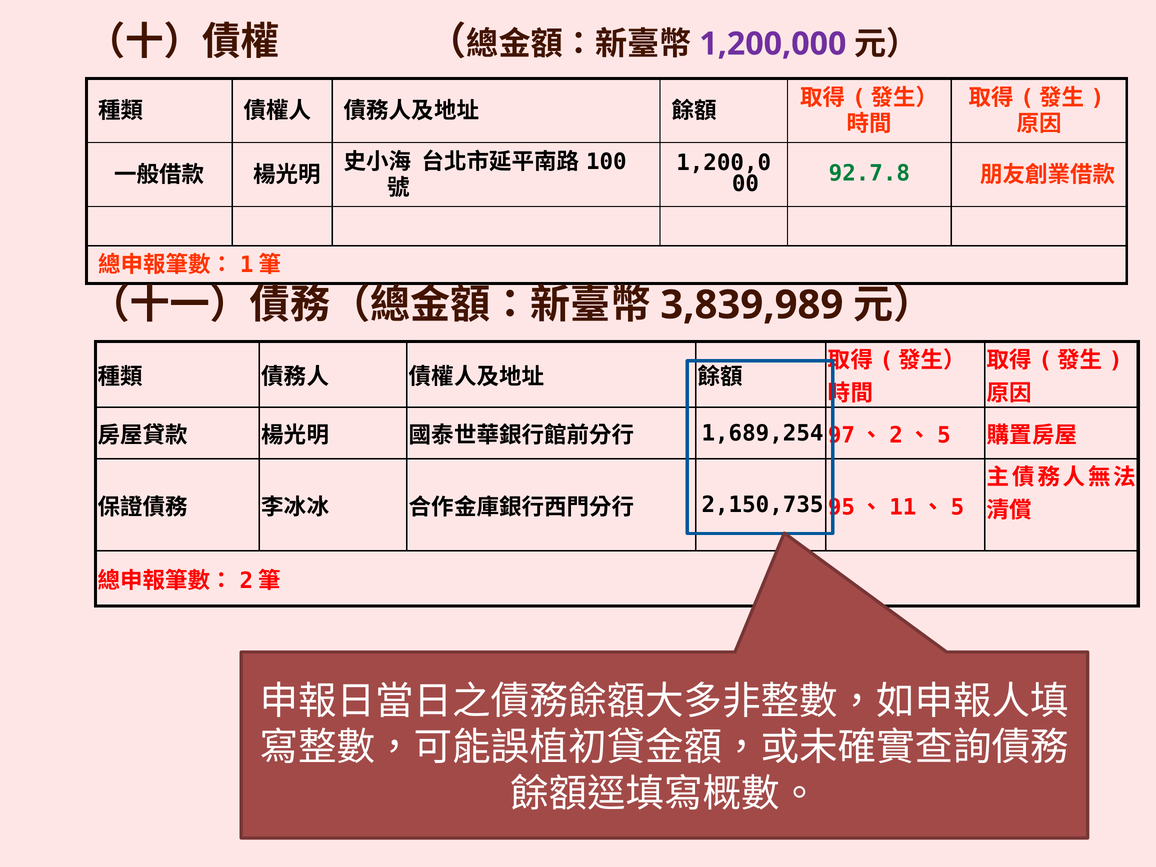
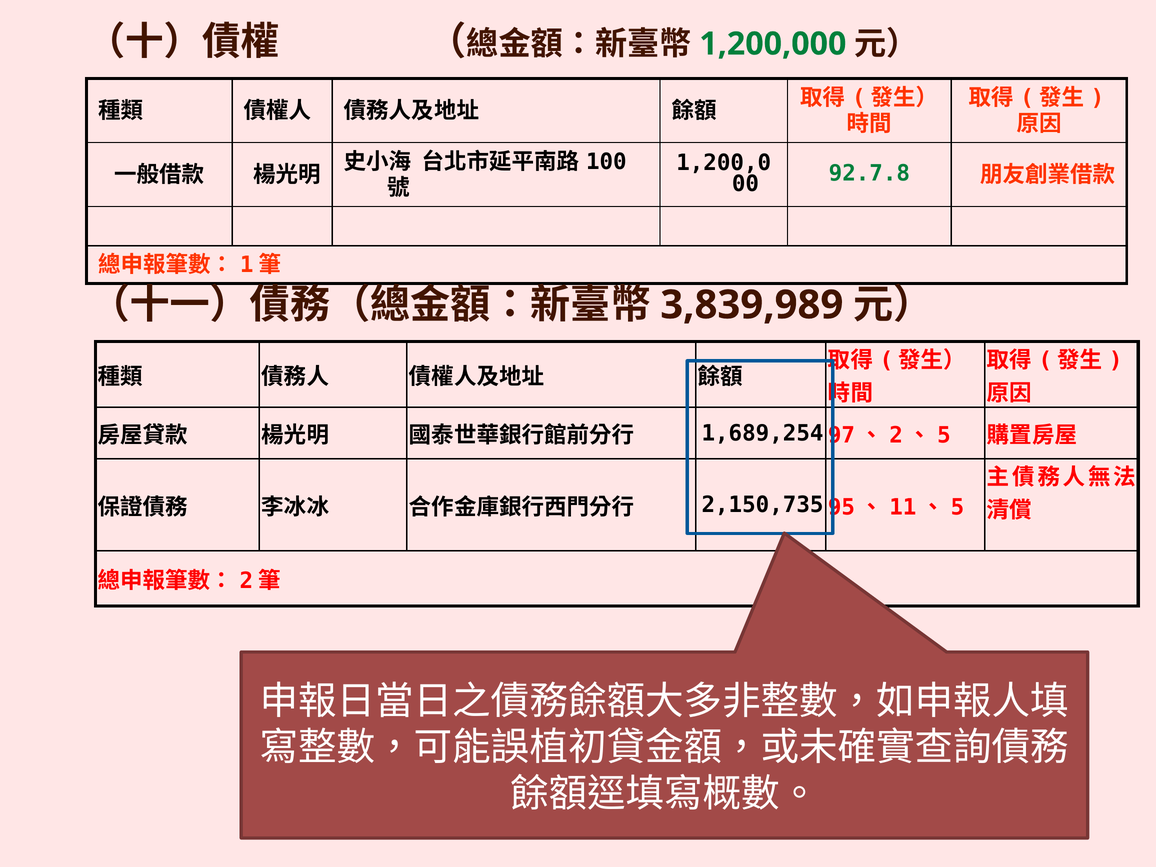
1,200,000 colour: purple -> green (773, 44)
